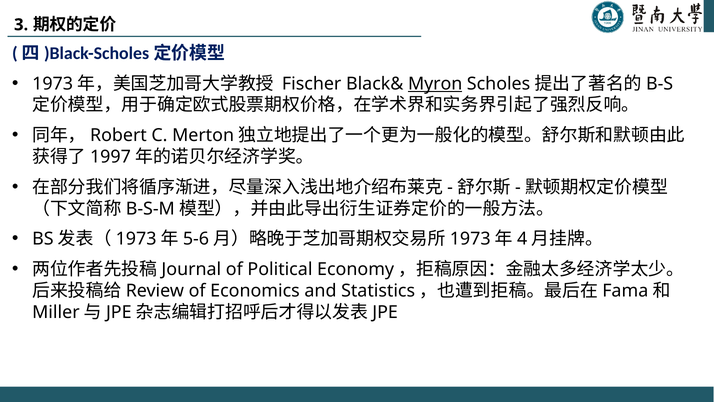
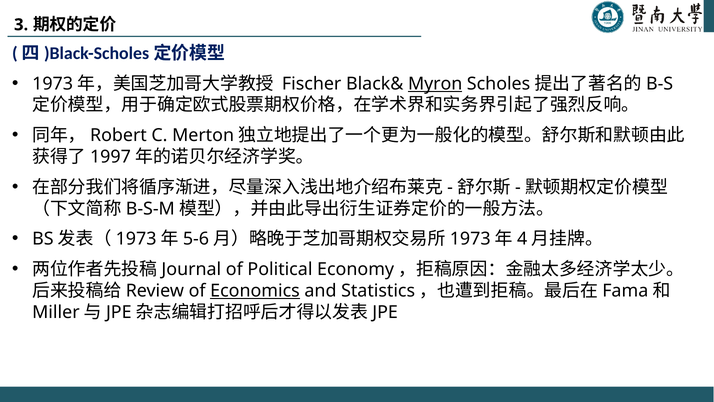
Economics underline: none -> present (255, 291)
